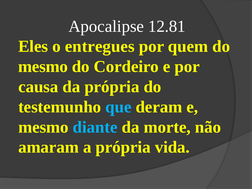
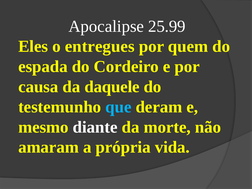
12.81: 12.81 -> 25.99 (167, 26)
mesmo: mesmo -> espada (43, 67)
da própria: própria -> daquele (112, 87)
diante colour: light blue -> white (95, 127)
